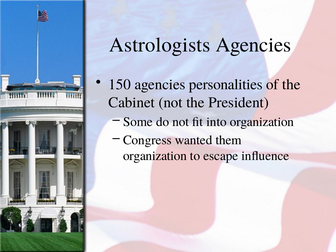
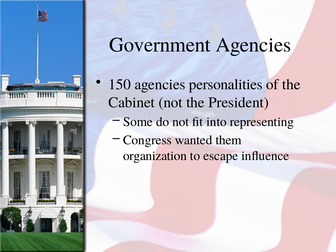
Astrologists: Astrologists -> Government (160, 45)
into organization: organization -> representing (262, 122)
